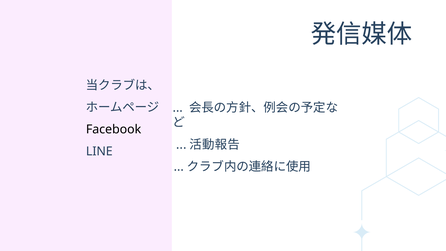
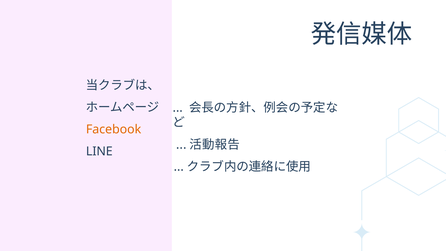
Facebook colour: black -> orange (114, 129)
